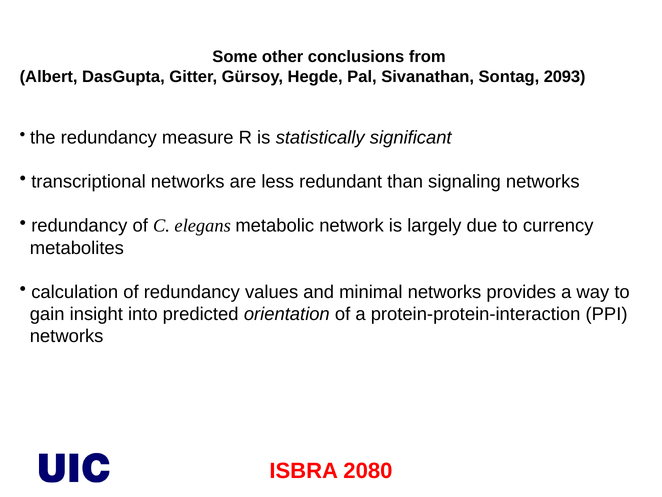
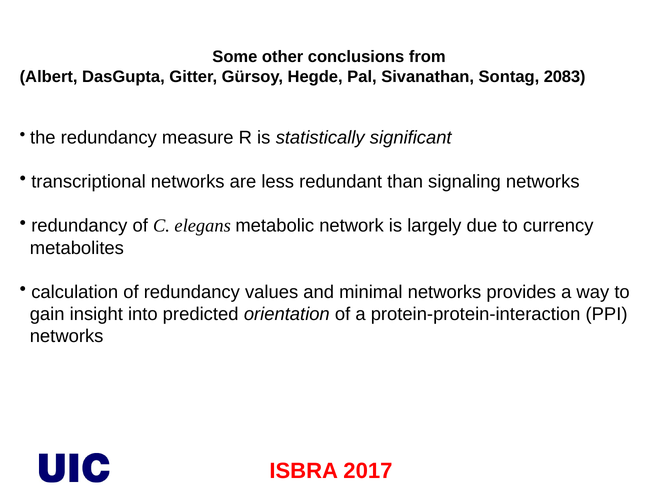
2093: 2093 -> 2083 (565, 77)
2080: 2080 -> 2017 (368, 470)
